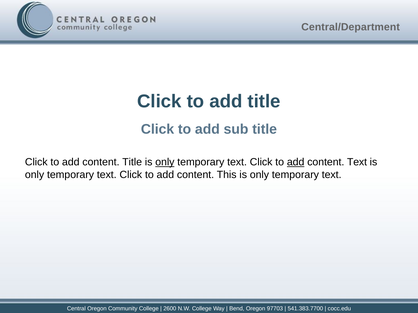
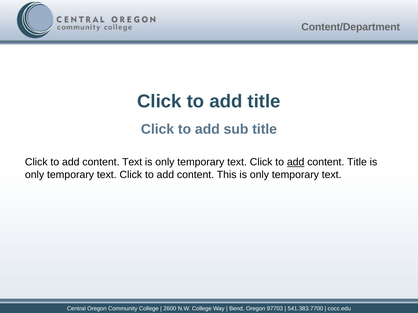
Central/Department: Central/Department -> Content/Department (351, 27)
content Title: Title -> Text (132, 162)
only underline: present -> none (165, 162)
content Text: Text -> Title (357, 162)
